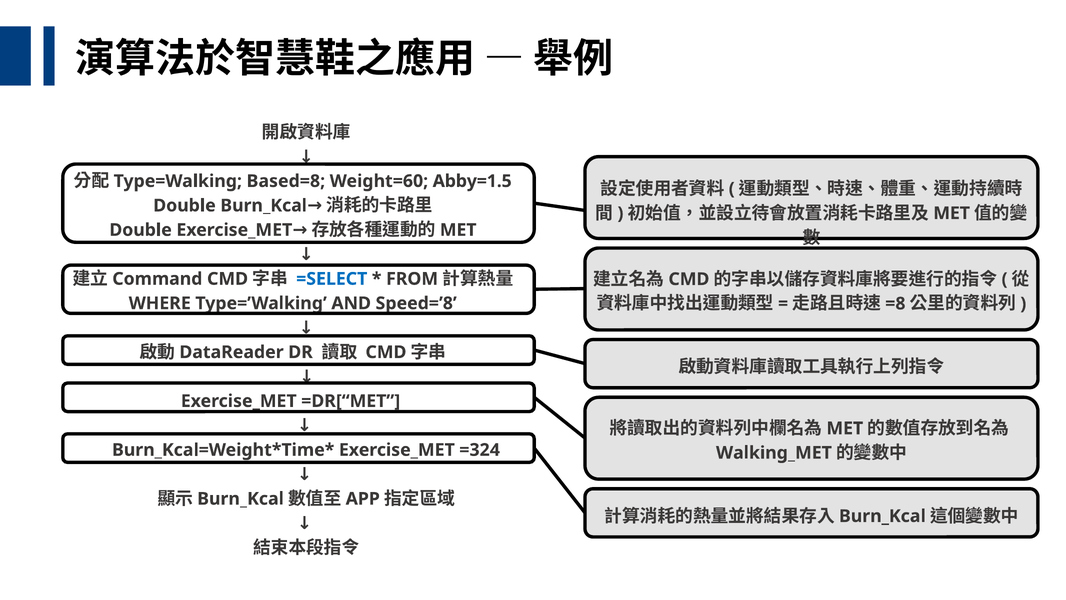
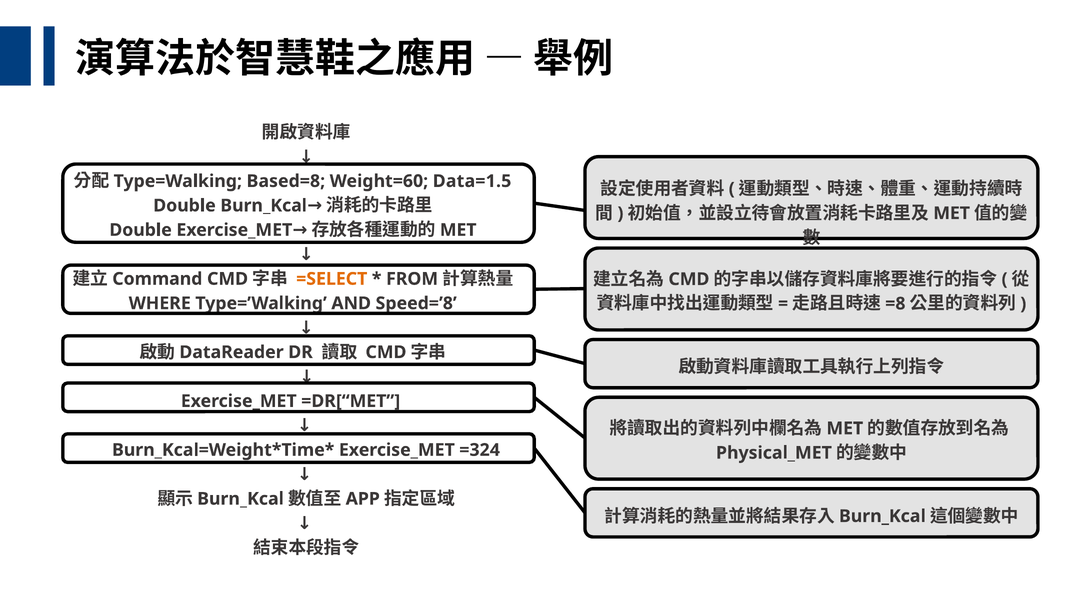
Abby=1.5: Abby=1.5 -> Data=1.5 (472, 181)
=SELECT colour: blue -> orange (332, 279)
Walking_MET: Walking_MET -> Physical_MET (774, 453)
